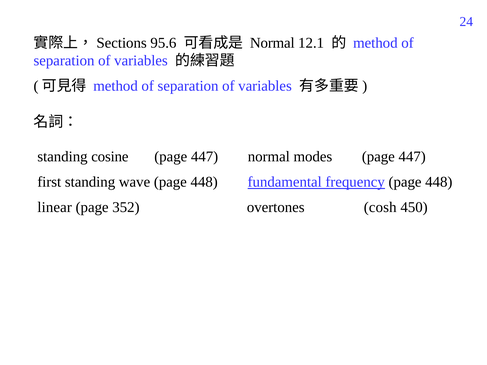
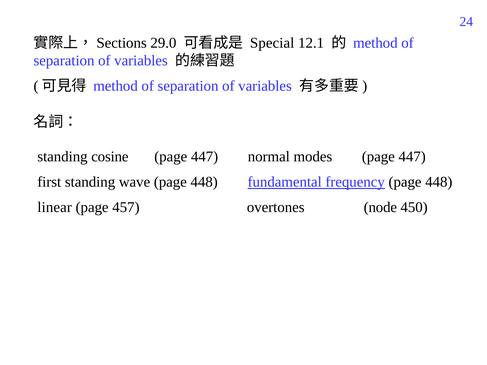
95.6: 95.6 -> 29.0 (163, 43)
Normal: Normal -> Special (272, 43)
352: 352 -> 457 (126, 207)
cosh: cosh -> node (380, 207)
